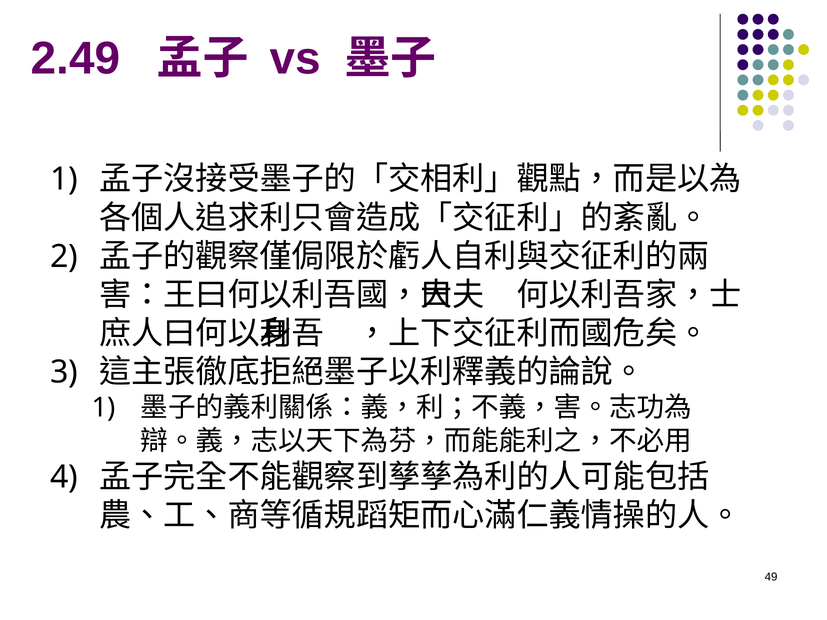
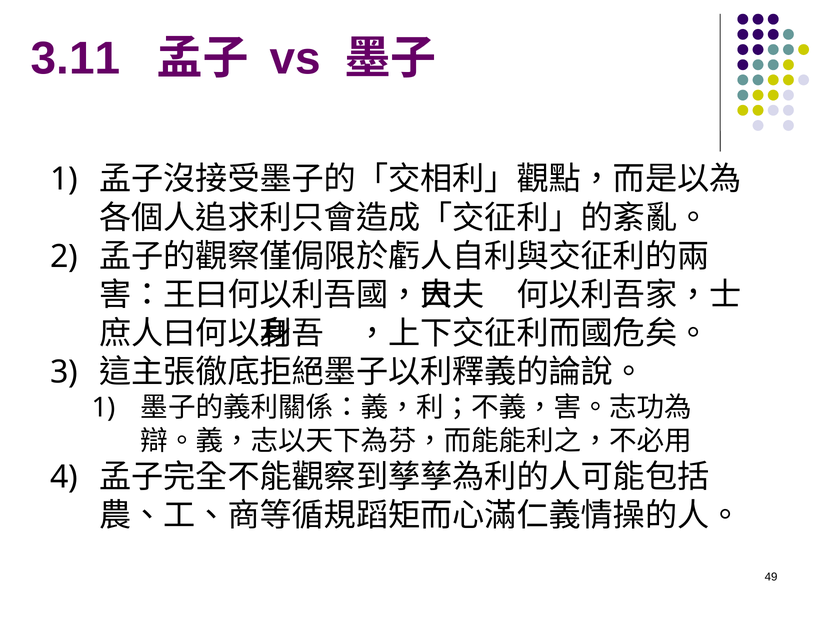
2.49: 2.49 -> 3.11 (75, 58)
